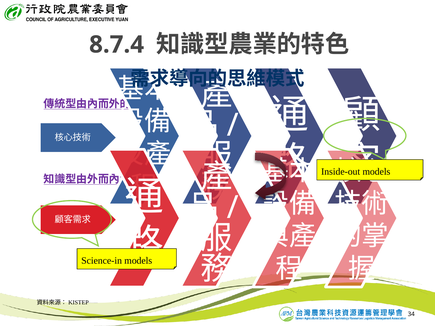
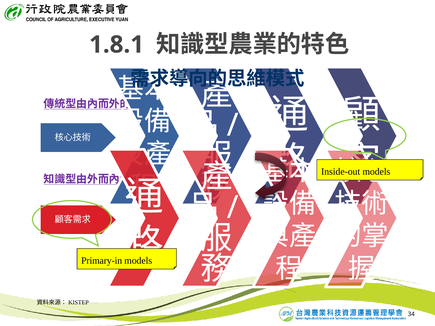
8.7.4: 8.7.4 -> 1.8.1 (117, 45)
Science-in: Science-in -> Primary-in (102, 261)
